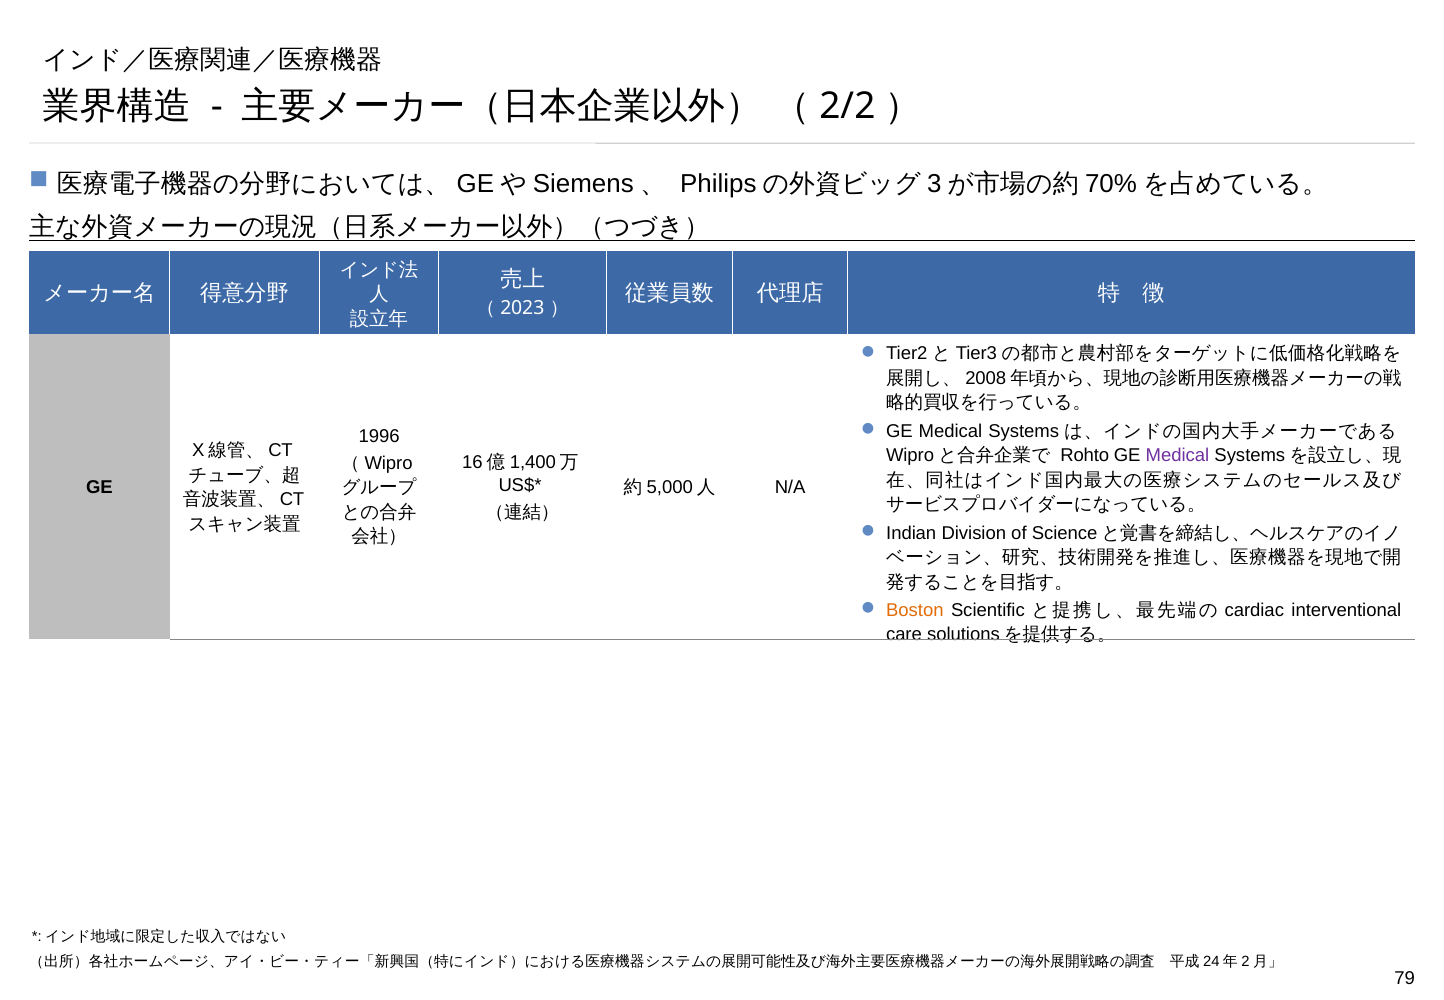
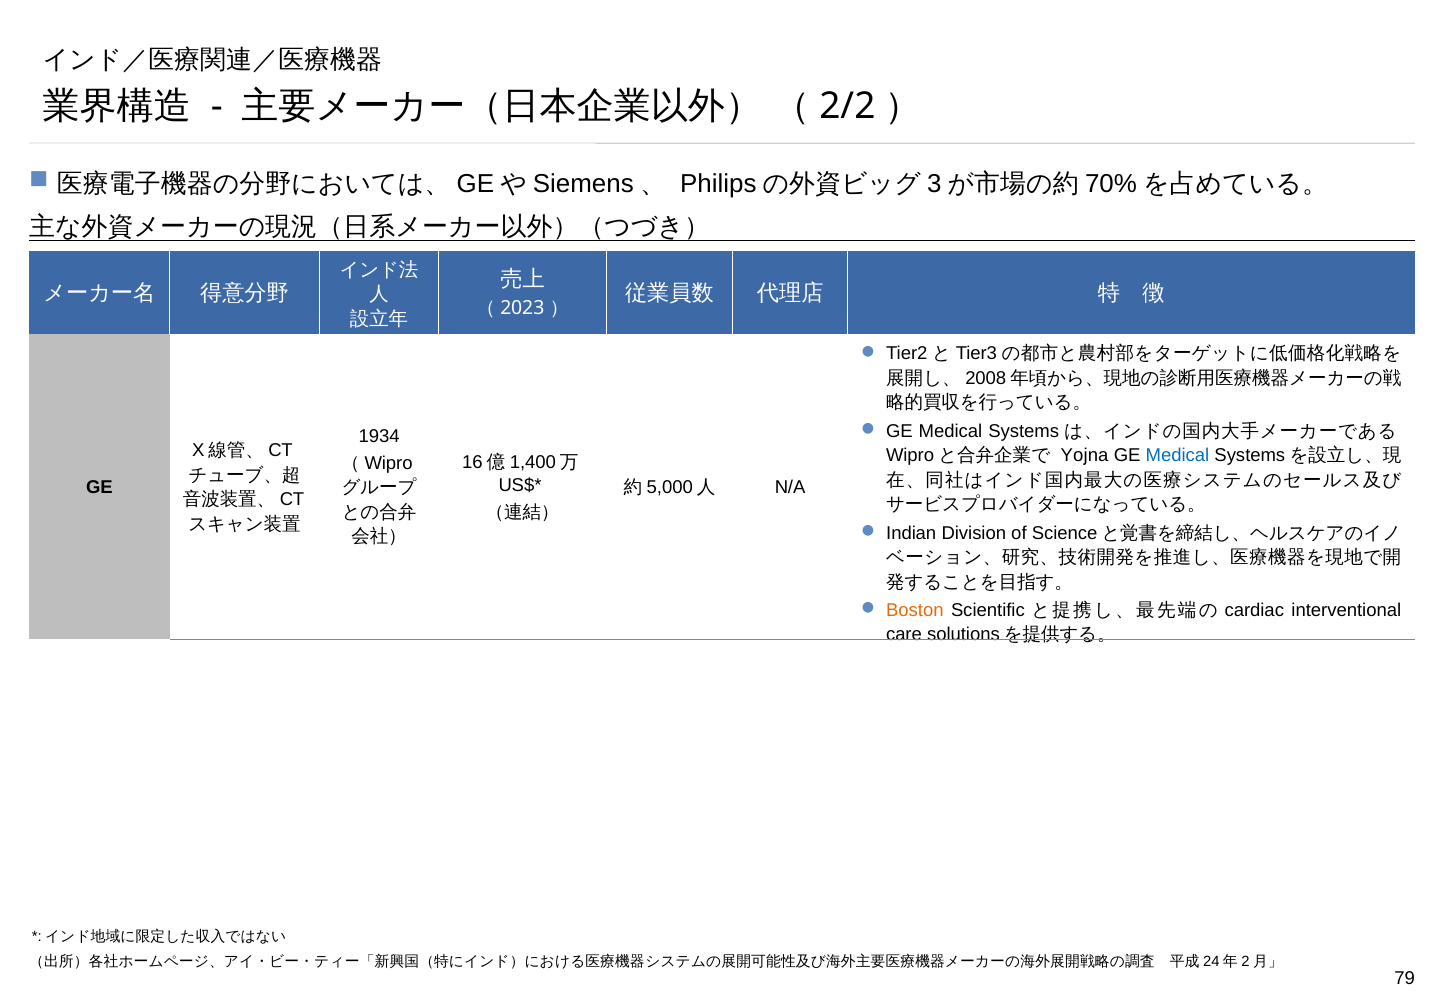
1996: 1996 -> 1934 (379, 437)
Rohto: Rohto -> Yojna (1085, 455)
Medical colour: purple -> blue (1177, 455)
